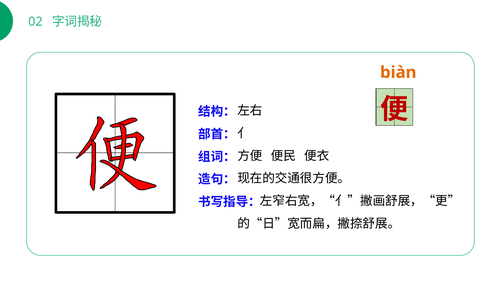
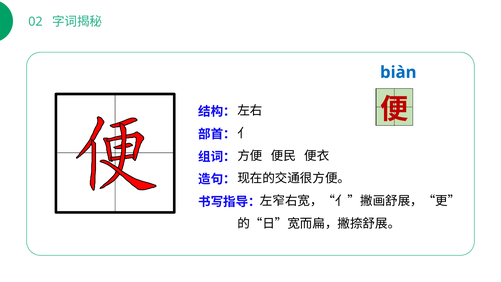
biàn colour: orange -> blue (398, 72)
